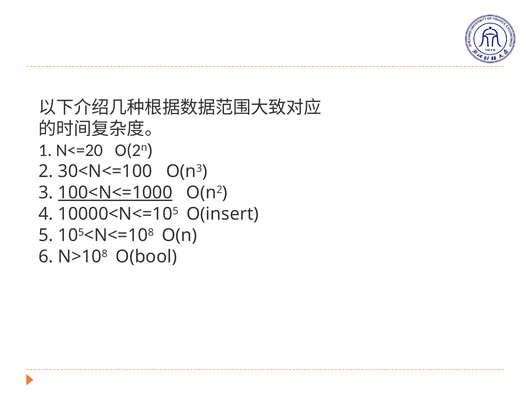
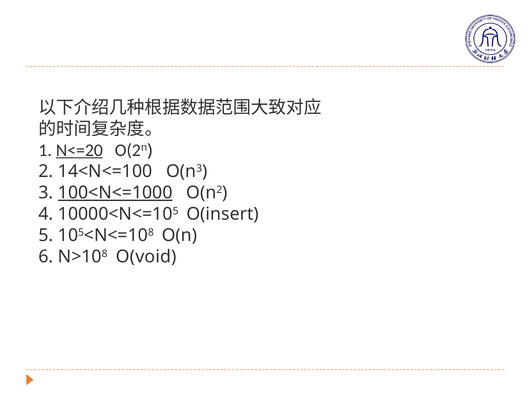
N<=20 underline: none -> present (79, 150)
30<N<=100: 30<N<=100 -> 14<N<=100 (105, 171)
O(bool: O(bool -> O(void (146, 256)
